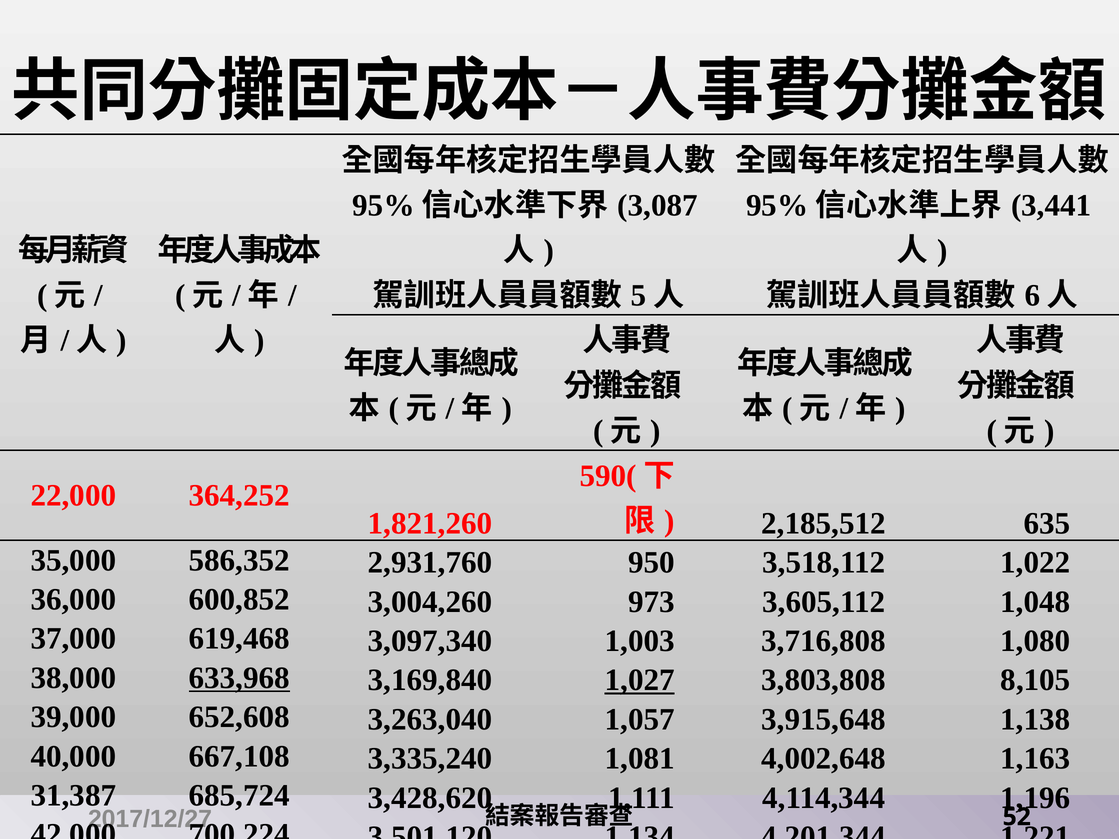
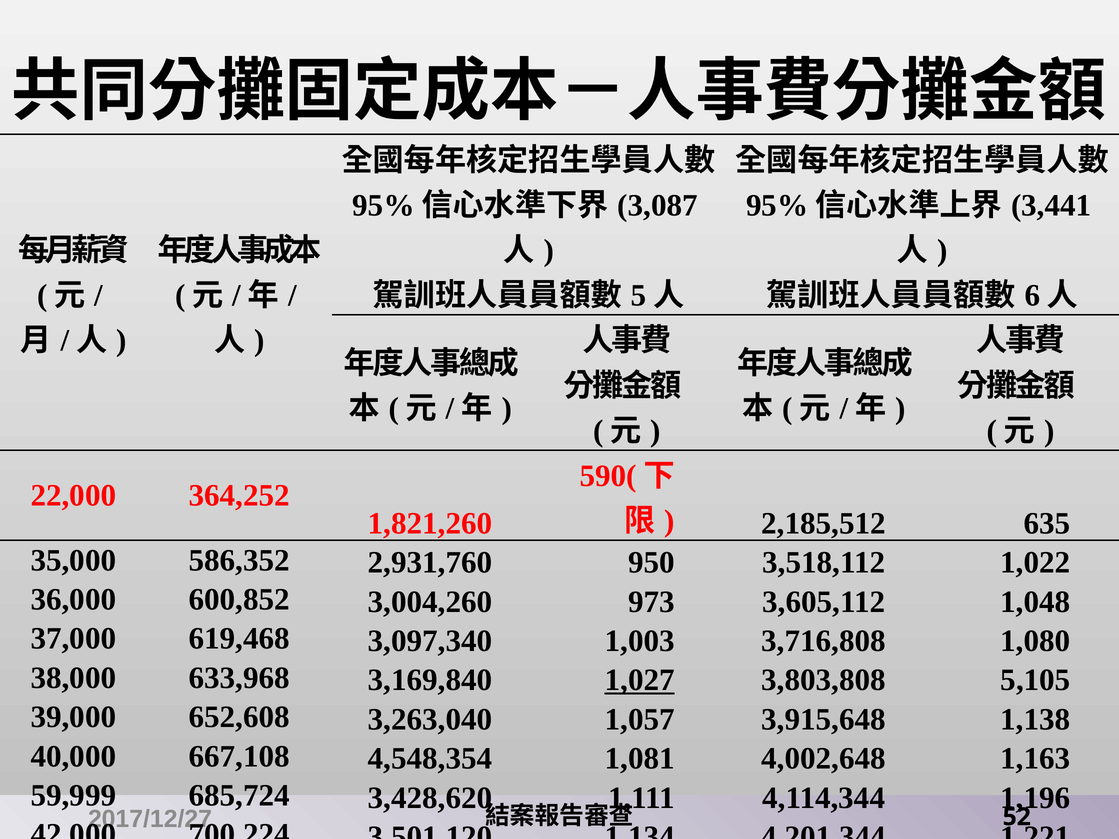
633,968 underline: present -> none (239, 678)
8,105: 8,105 -> 5,105 (1035, 680)
3,335,240: 3,335,240 -> 4,548,354 (430, 759)
31,387: 31,387 -> 59,999 (73, 796)
